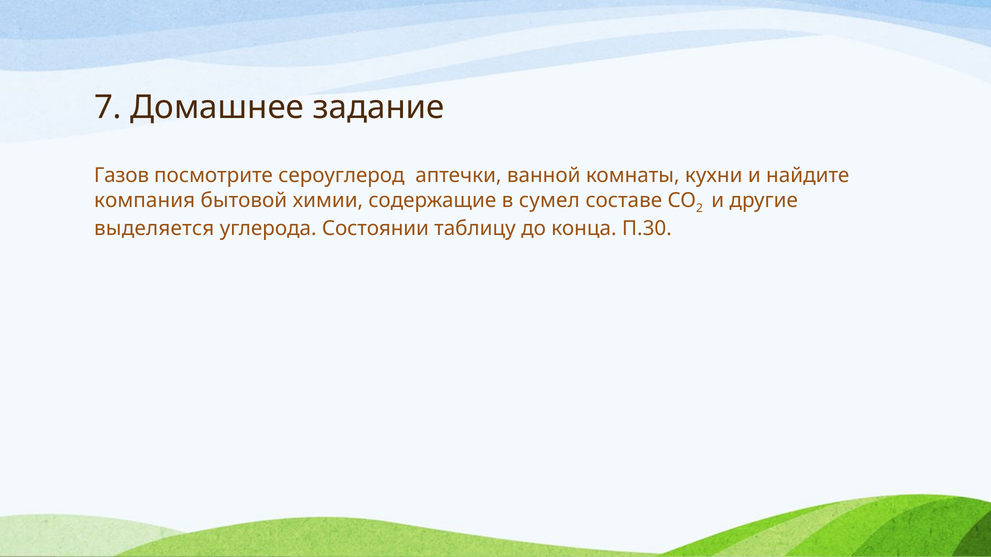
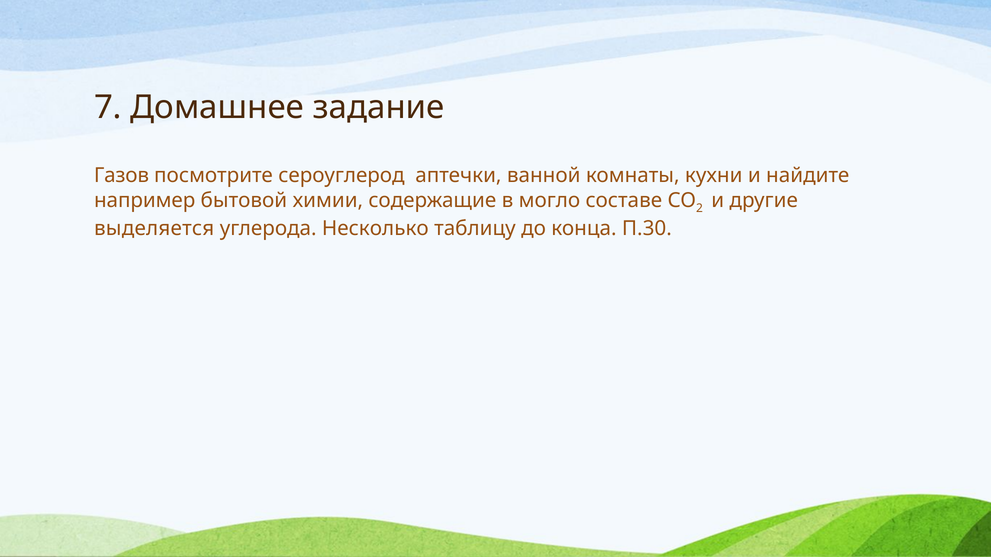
компания: компания -> например (145, 201)
сумел: сумел -> могло (549, 201)
Состоянии: Состоянии -> Несколько (375, 229)
